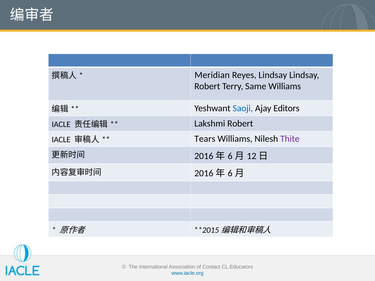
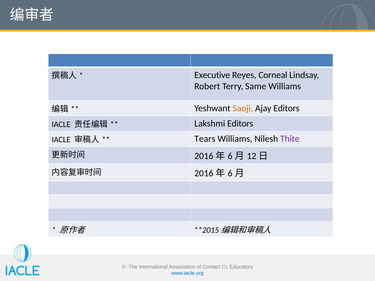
Meridian: Meridian -> Executive (212, 75)
Reyes Lindsay: Lindsay -> Corneal (273, 75)
Saoji colour: blue -> orange (243, 108)
Lakshmi Robert: Robert -> Editors (240, 124)
